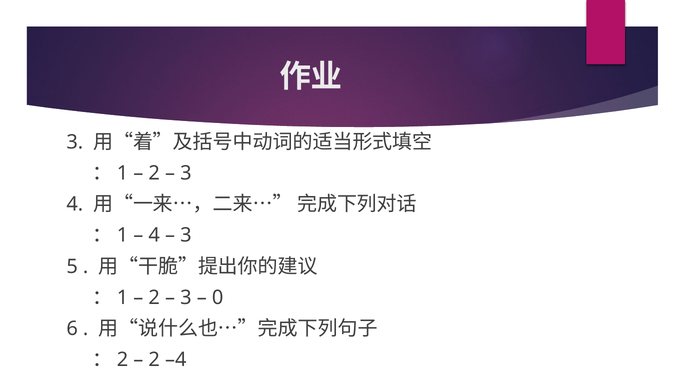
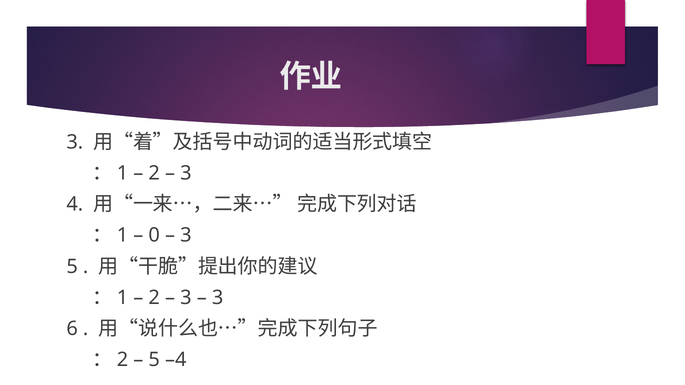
4: 4 -> 0 (154, 236)
0: 0 -> 3 (218, 298)
2: 2 -> 5 (154, 360)
